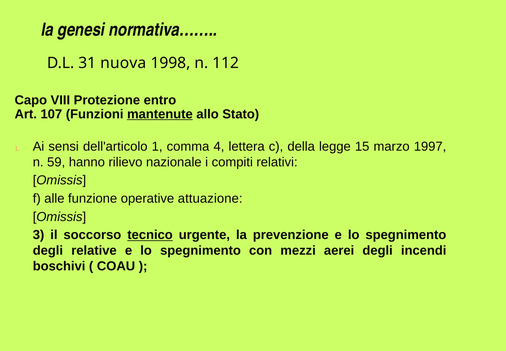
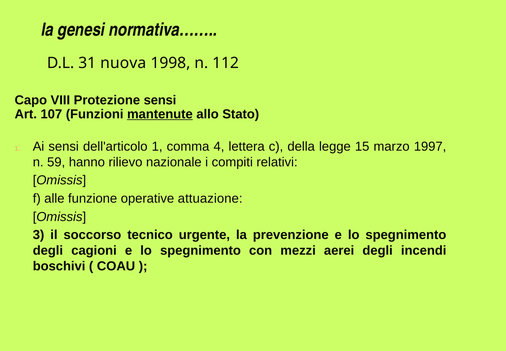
Protezione entro: entro -> sensi (160, 100)
tecnico underline: present -> none (150, 235)
relative: relative -> cagioni (94, 250)
